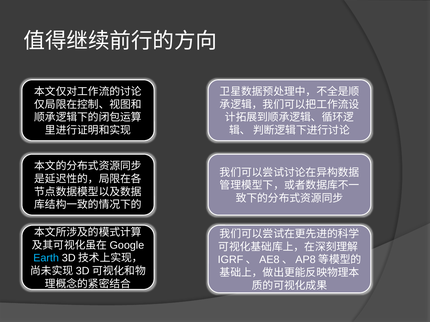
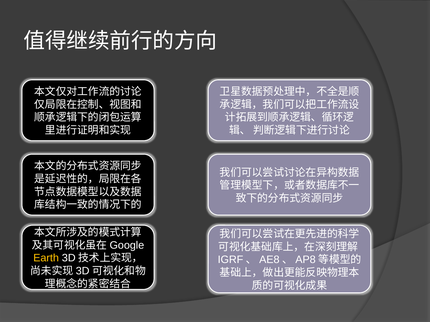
Earth colour: light blue -> yellow (46, 258)
